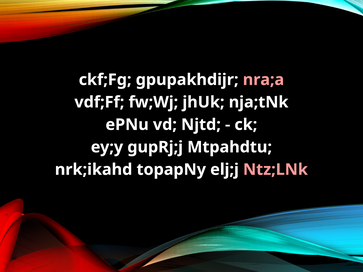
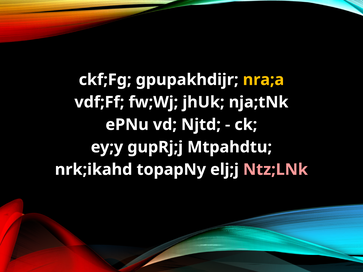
nra;a colour: pink -> yellow (263, 80)
